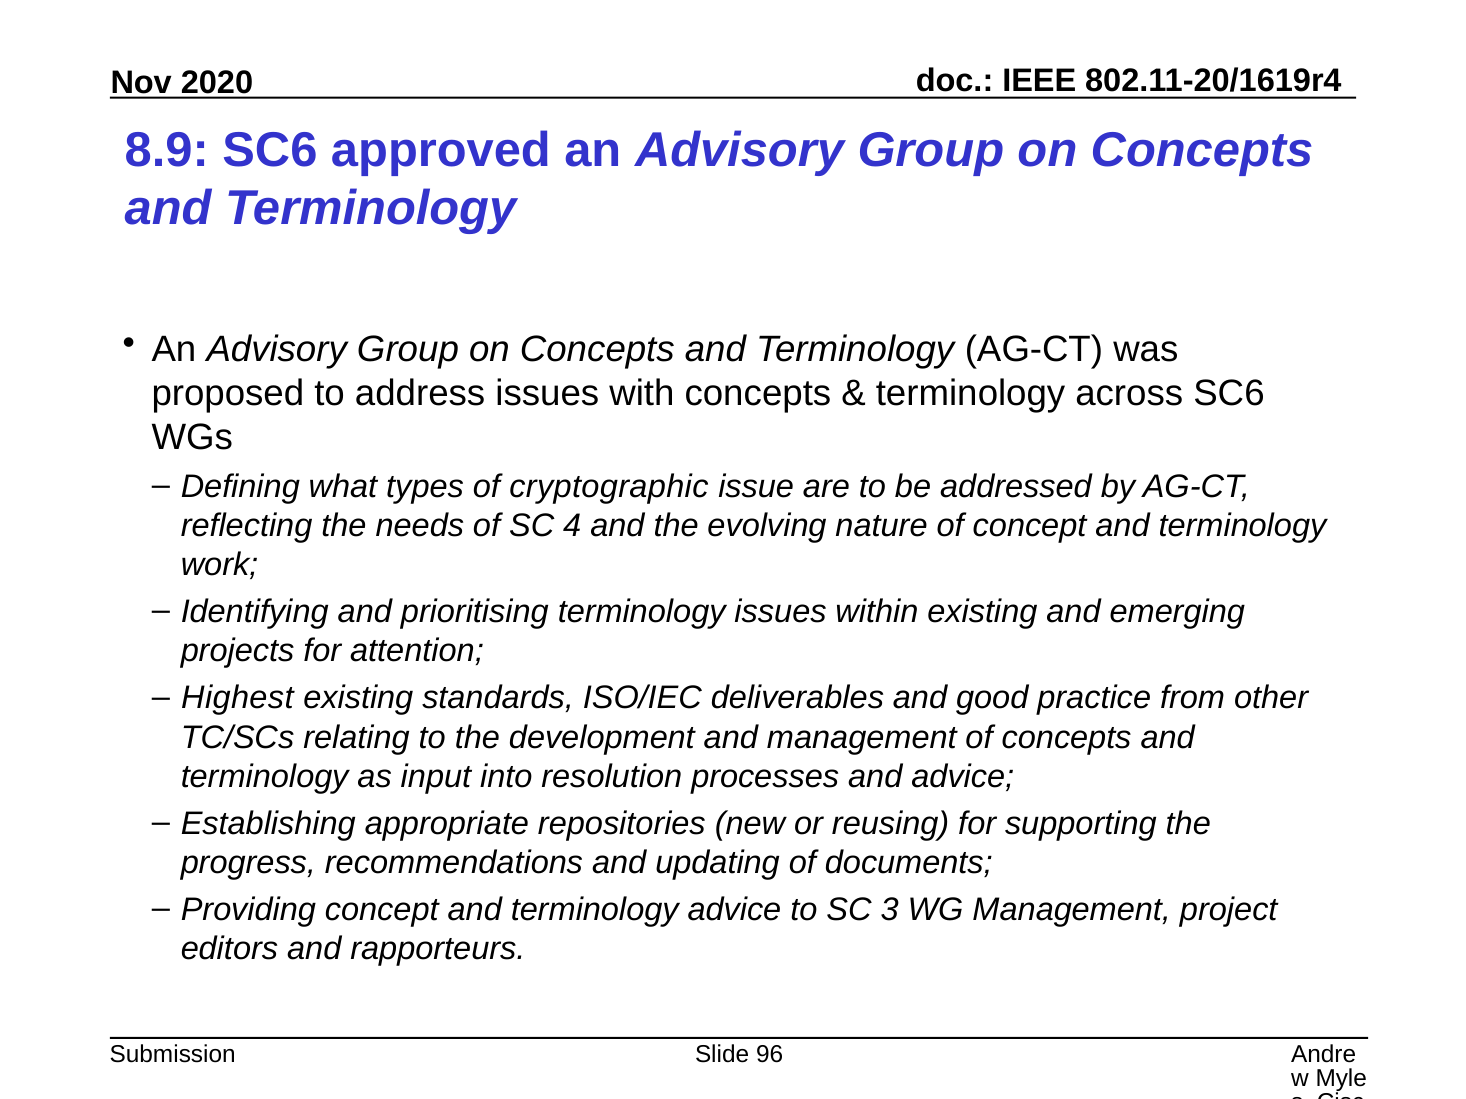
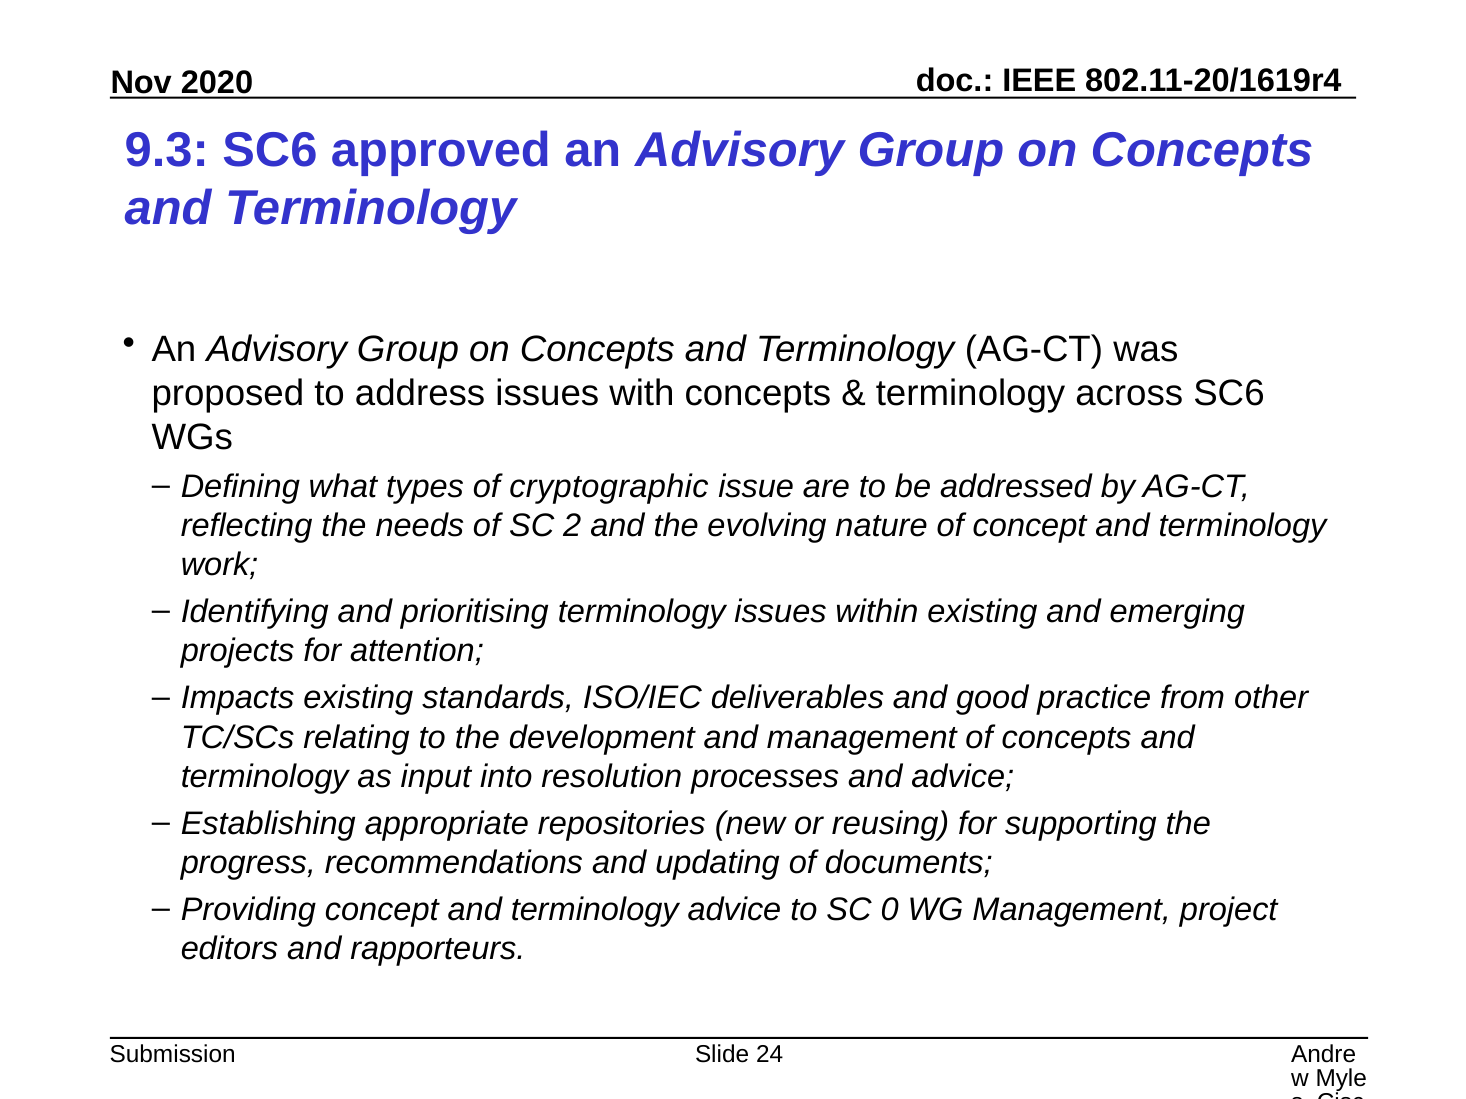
8.9: 8.9 -> 9.3 (167, 150)
4: 4 -> 2 (572, 526)
Highest: Highest -> Impacts (238, 699)
3: 3 -> 0 (890, 910)
96: 96 -> 24 (770, 1055)
